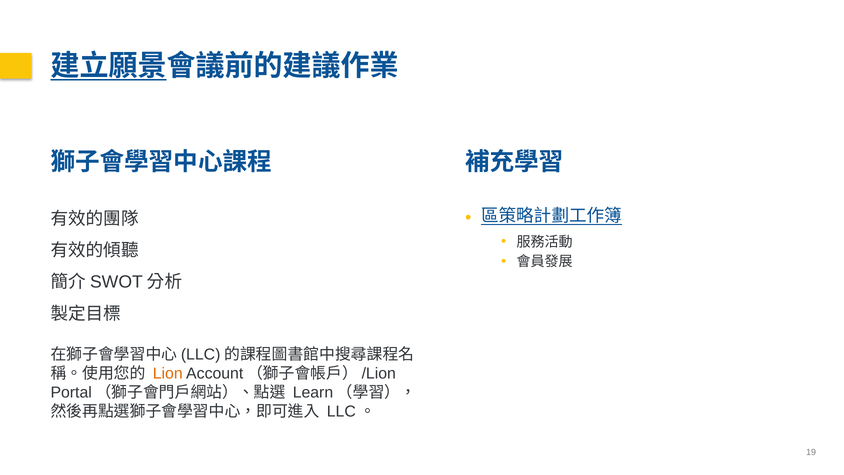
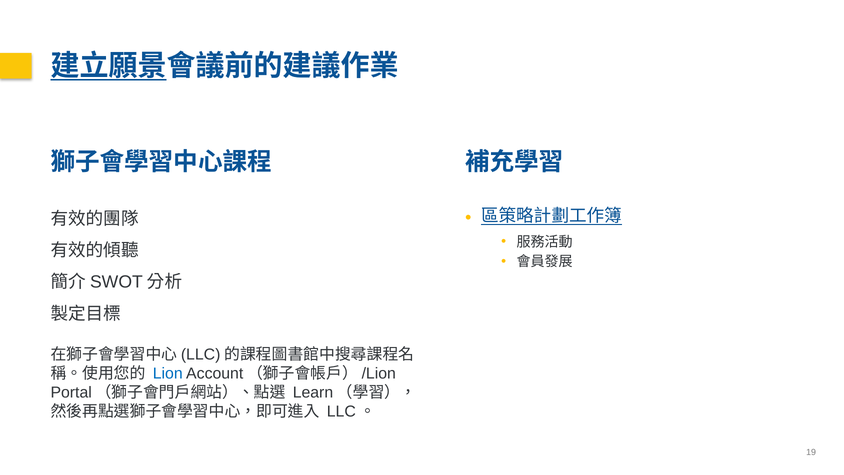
Lion colour: orange -> blue (168, 374)
